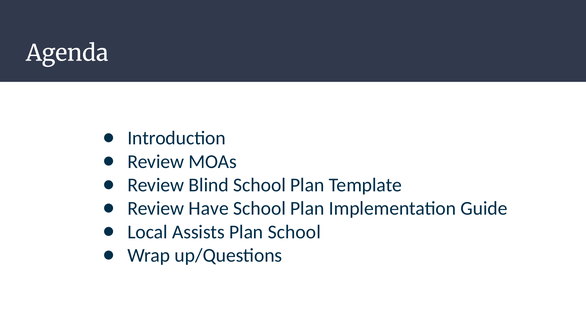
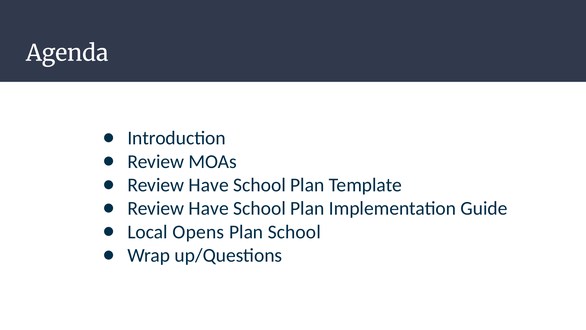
Blind: Blind -> Have (209, 185)
Assists: Assists -> Opens (198, 232)
